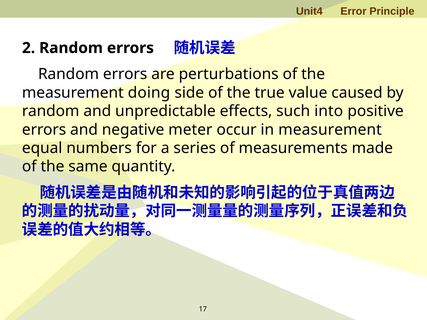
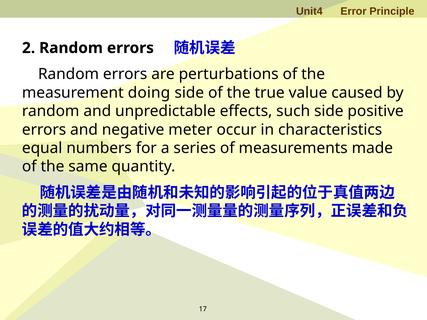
such into: into -> side (329, 111)
in measurement: measurement -> characteristics (330, 130)
